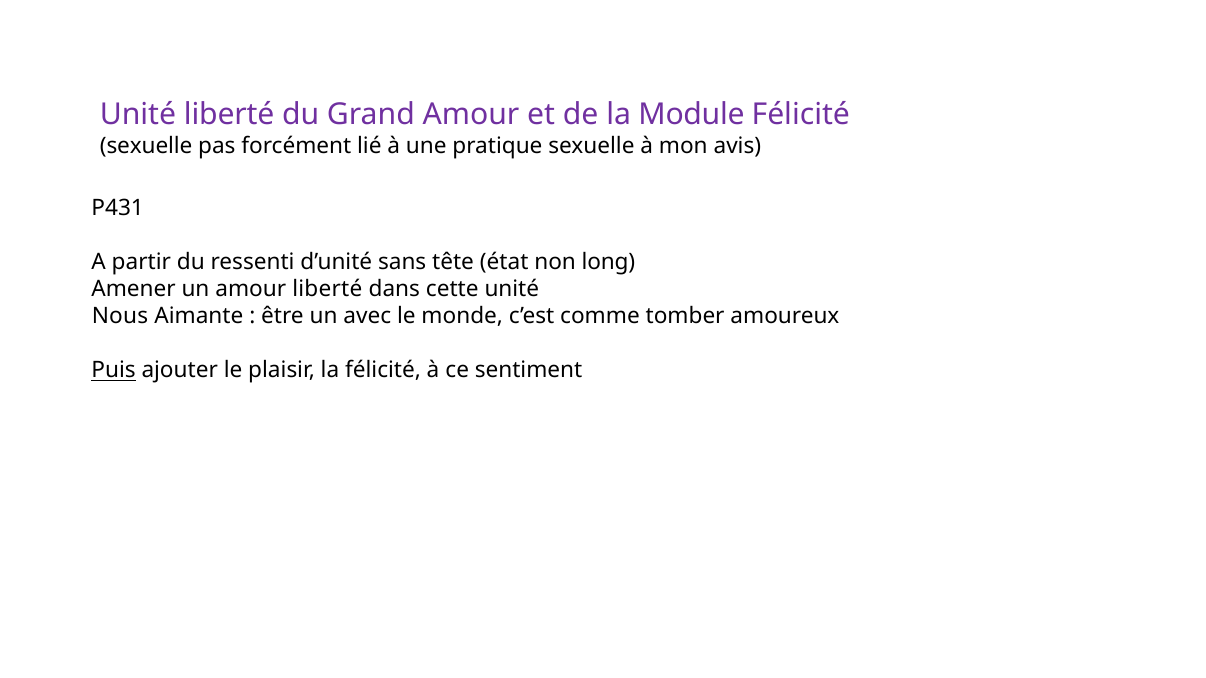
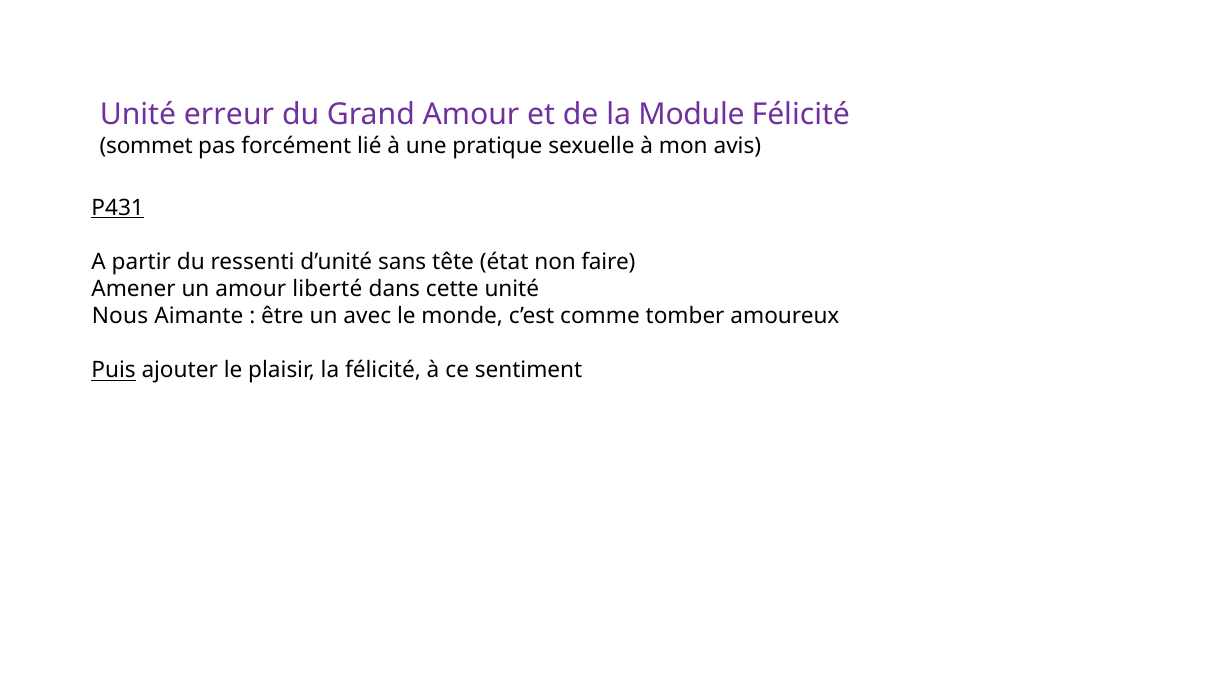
Unité liberté: liberté -> erreur (229, 115)
sexuelle: sexuelle -> sommet (146, 146)
P431 underline: none -> present (118, 208)
long: long -> faire (608, 262)
